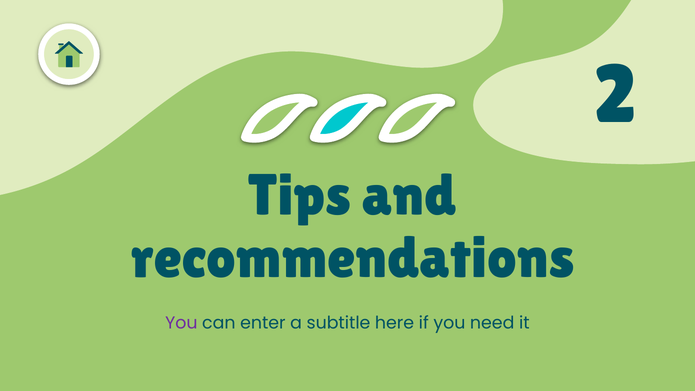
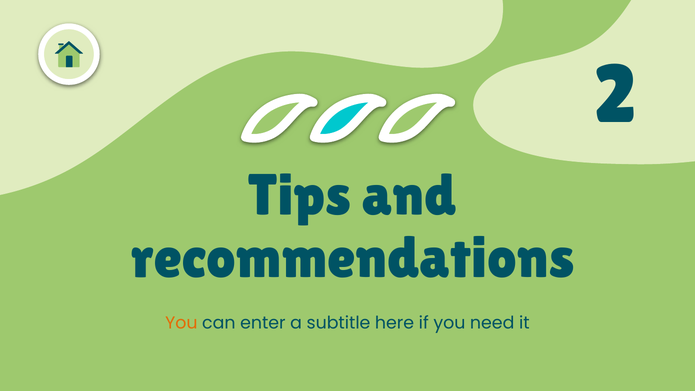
You colour: purple -> orange (181, 323)
